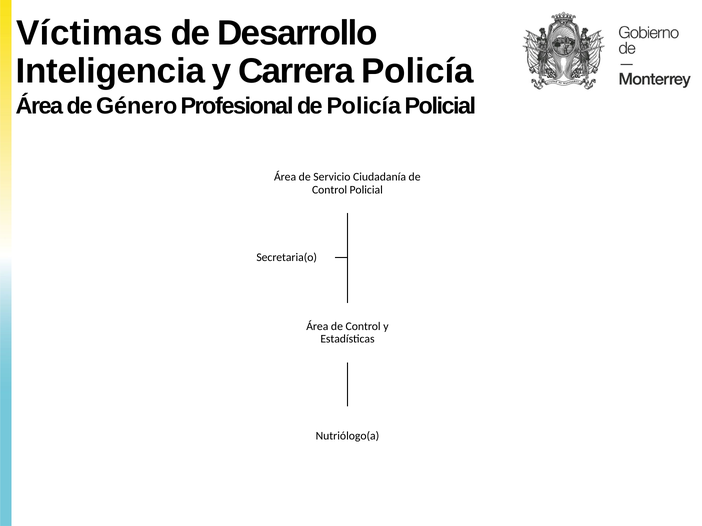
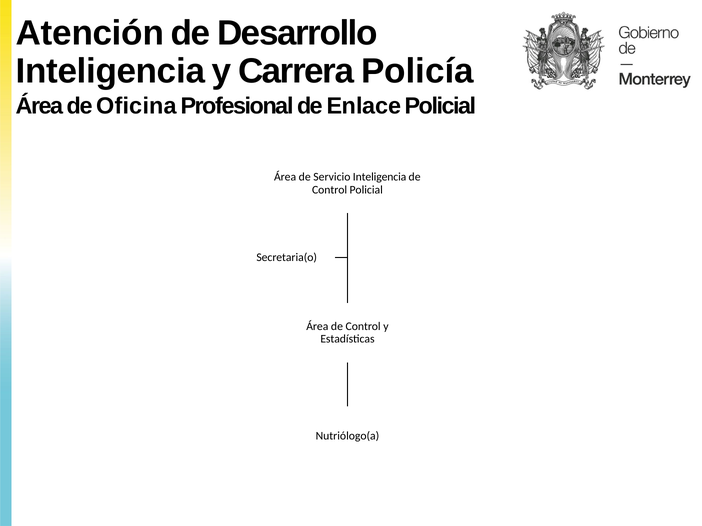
Víctimas: Víctimas -> Atención (90, 33)
Género: Género -> Oficina (137, 106)
de Policía: Policía -> Enlace (364, 106)
Servicio Ciudadanía: Ciudadanía -> Inteligencia (380, 177)
